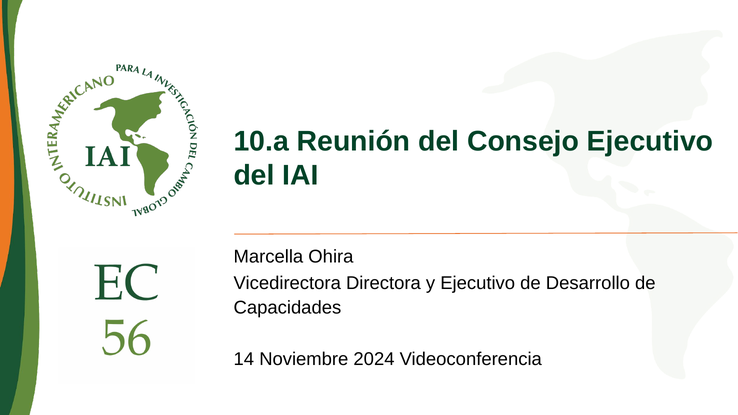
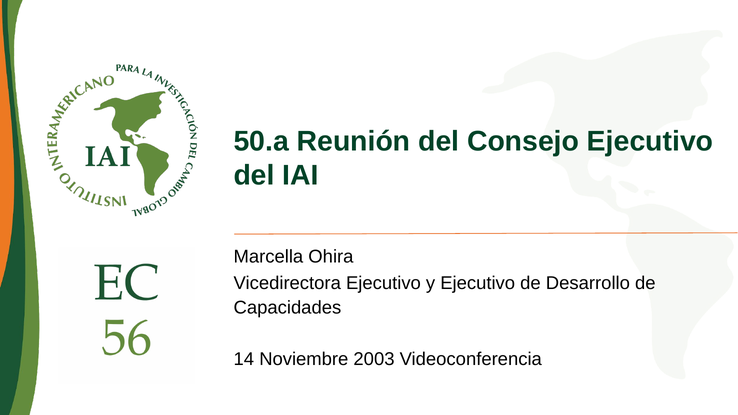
10.a: 10.a -> 50.a (261, 141)
Vicedirectora Directora: Directora -> Ejecutivo (383, 283)
2024: 2024 -> 2003 (374, 359)
